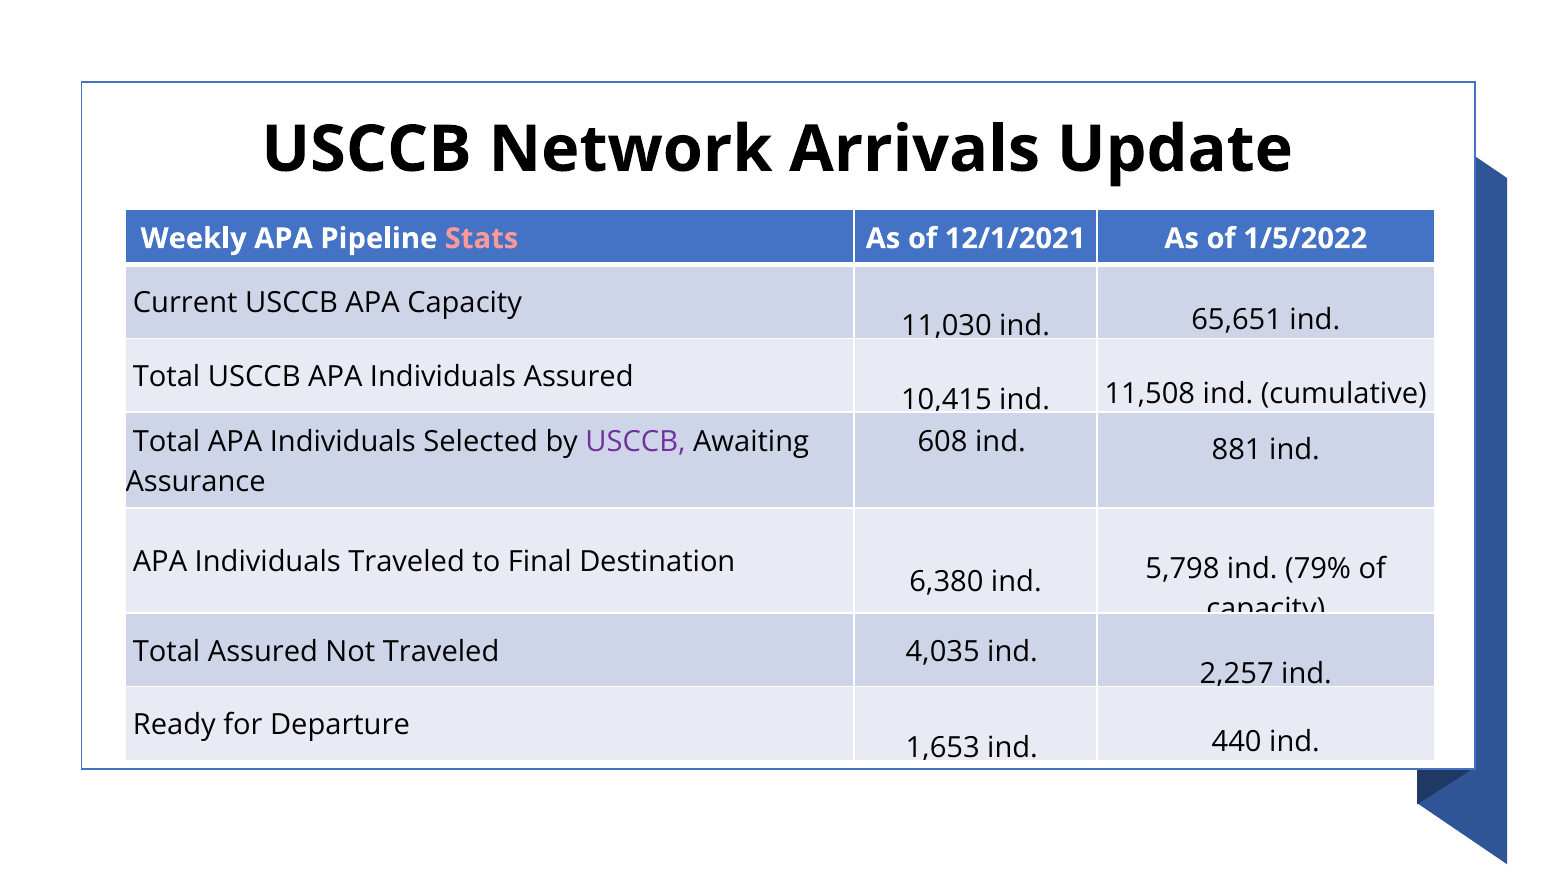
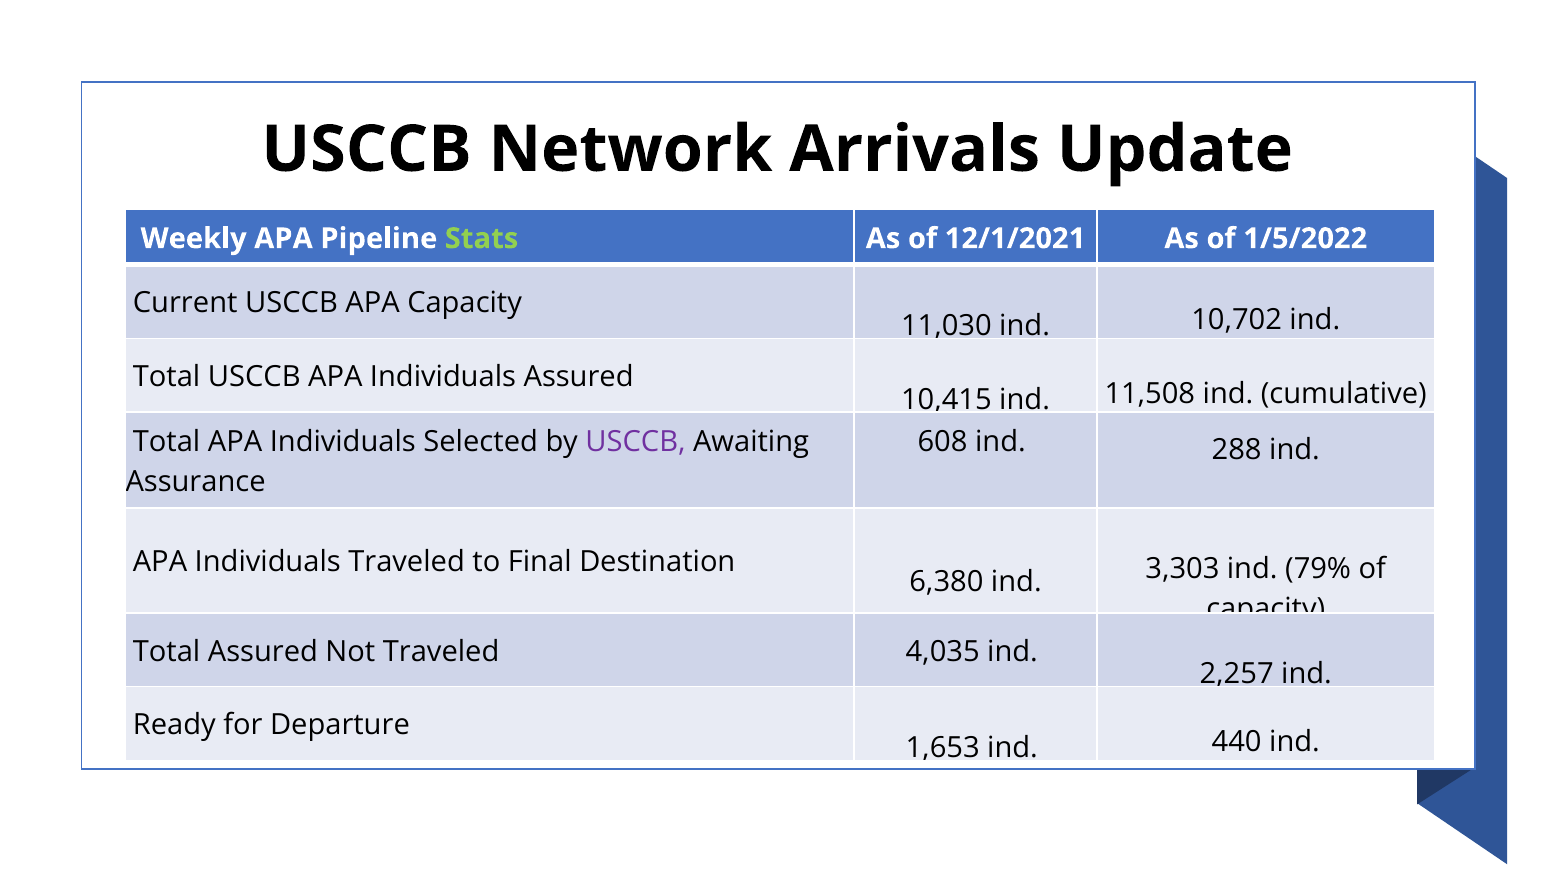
Stats colour: pink -> light green (481, 239)
65,651: 65,651 -> 10,702 (1237, 320)
881: 881 -> 288 (1237, 450)
5,798: 5,798 -> 3,303 (1182, 569)
